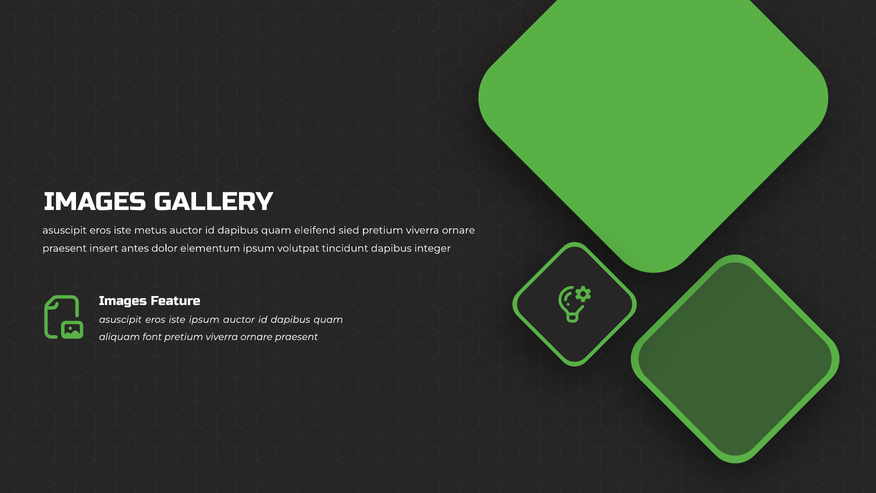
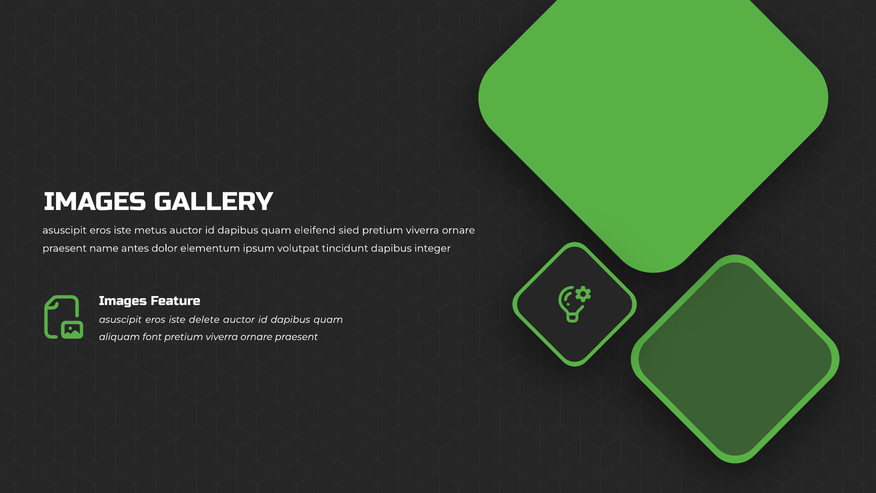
insert: insert -> name (104, 248)
iste ipsum: ipsum -> delete (204, 319)
